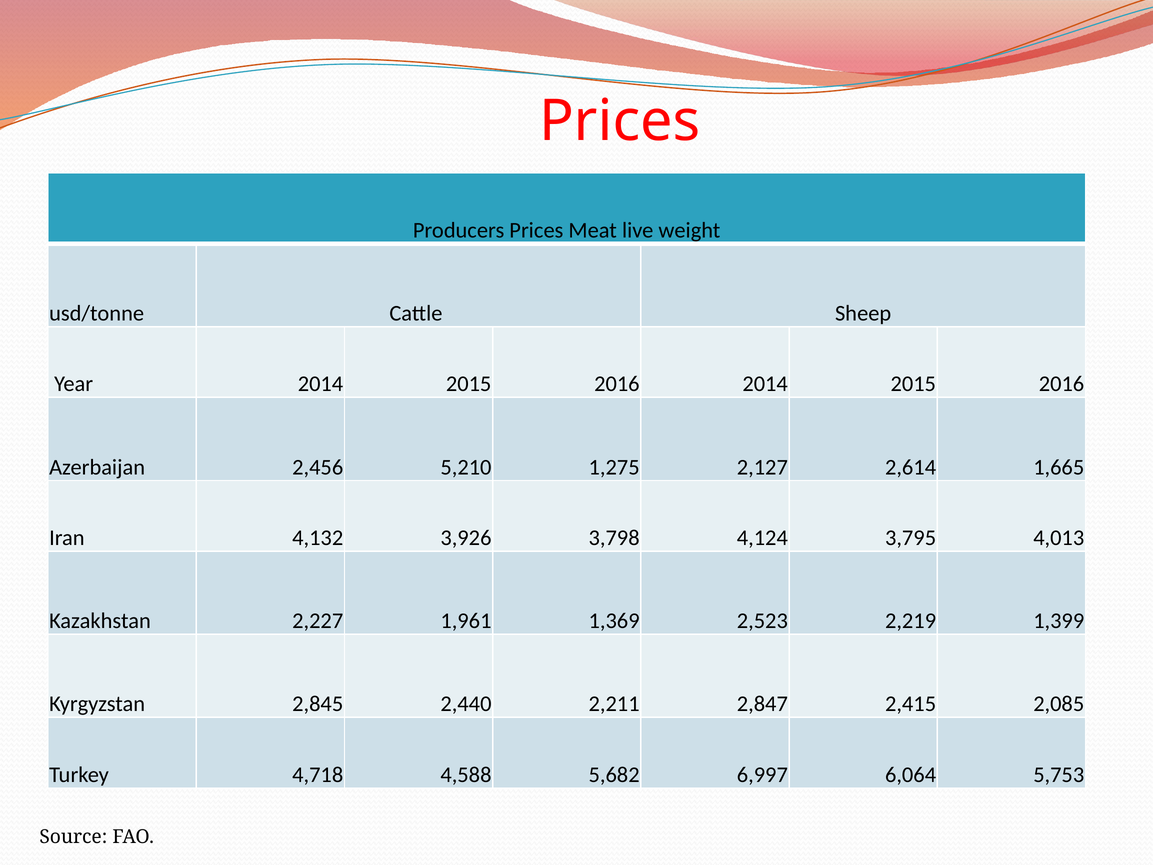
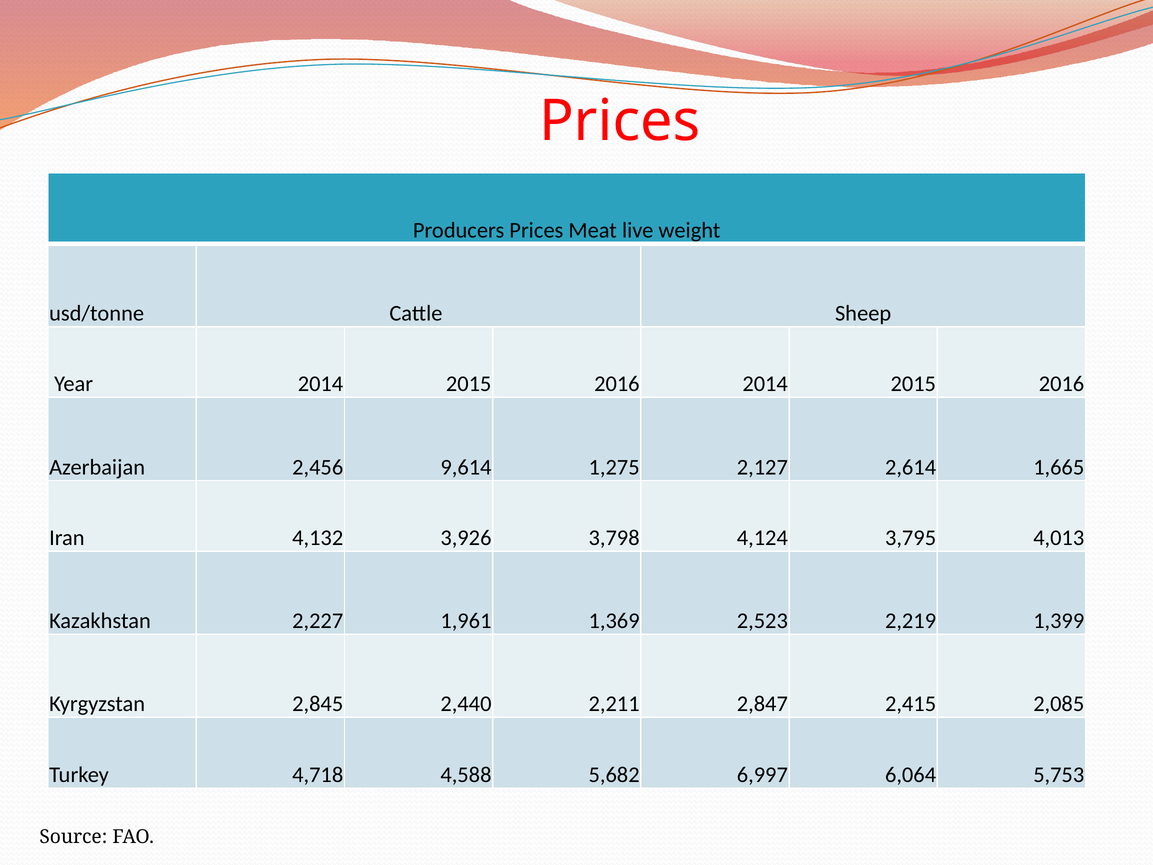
5,210: 5,210 -> 9,614 (466, 467)
